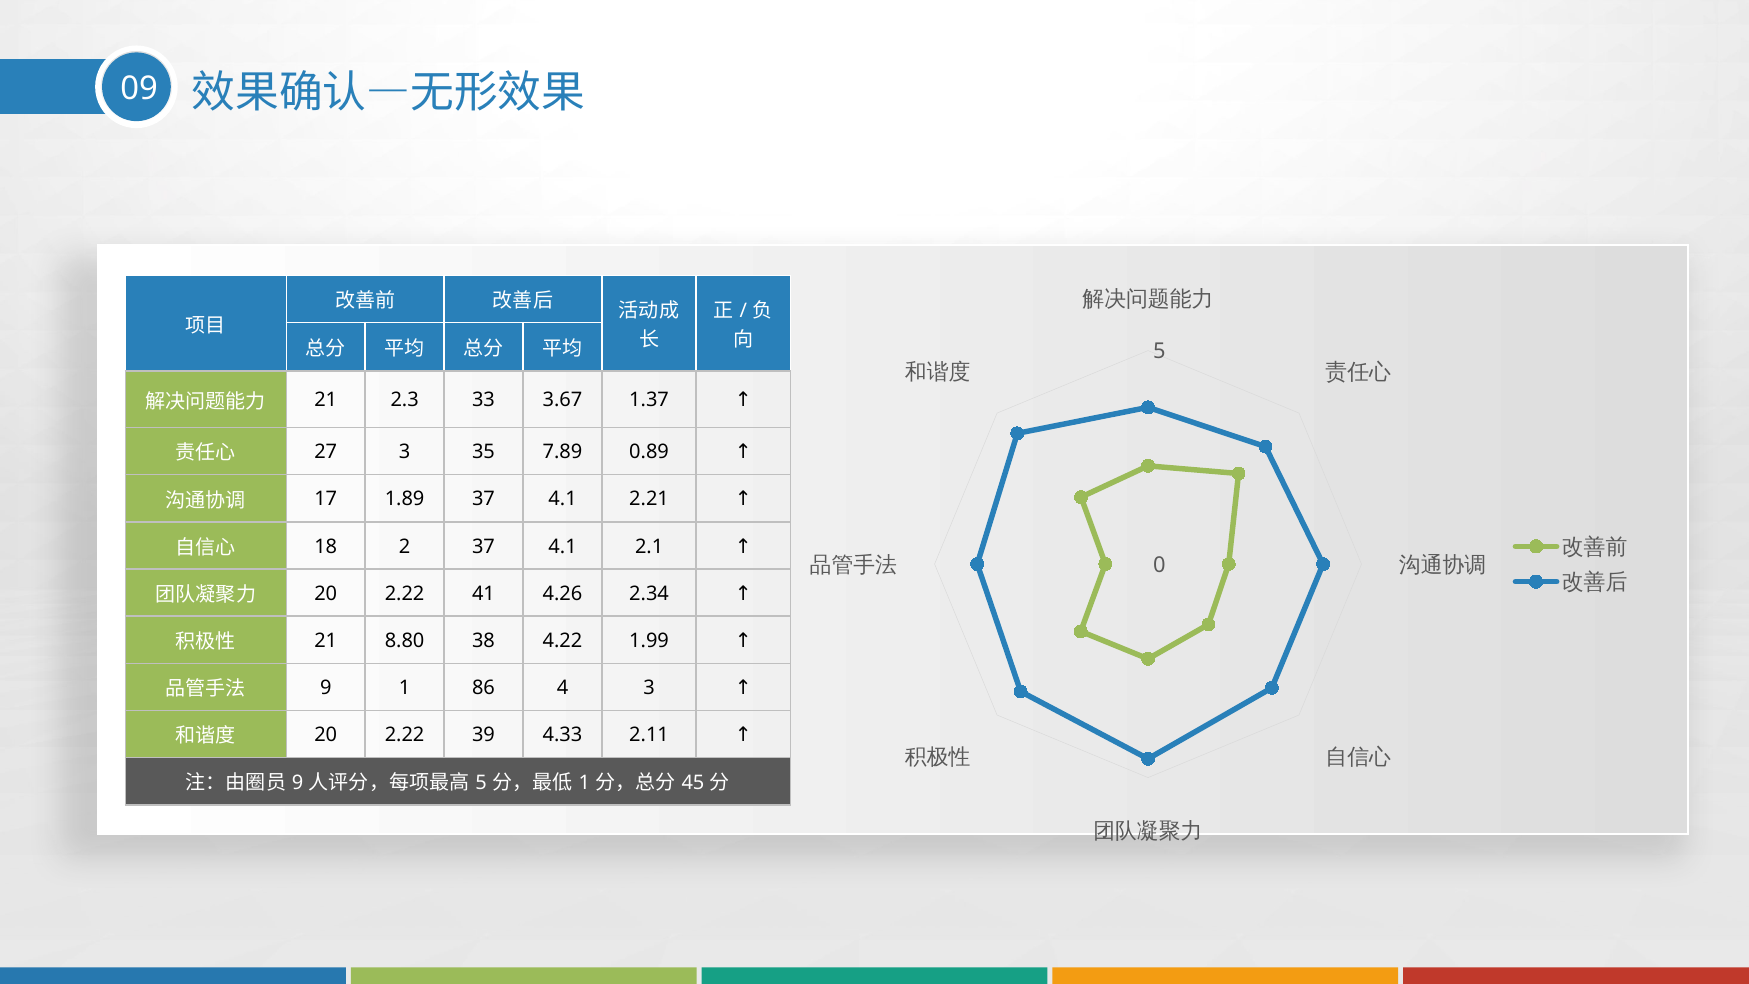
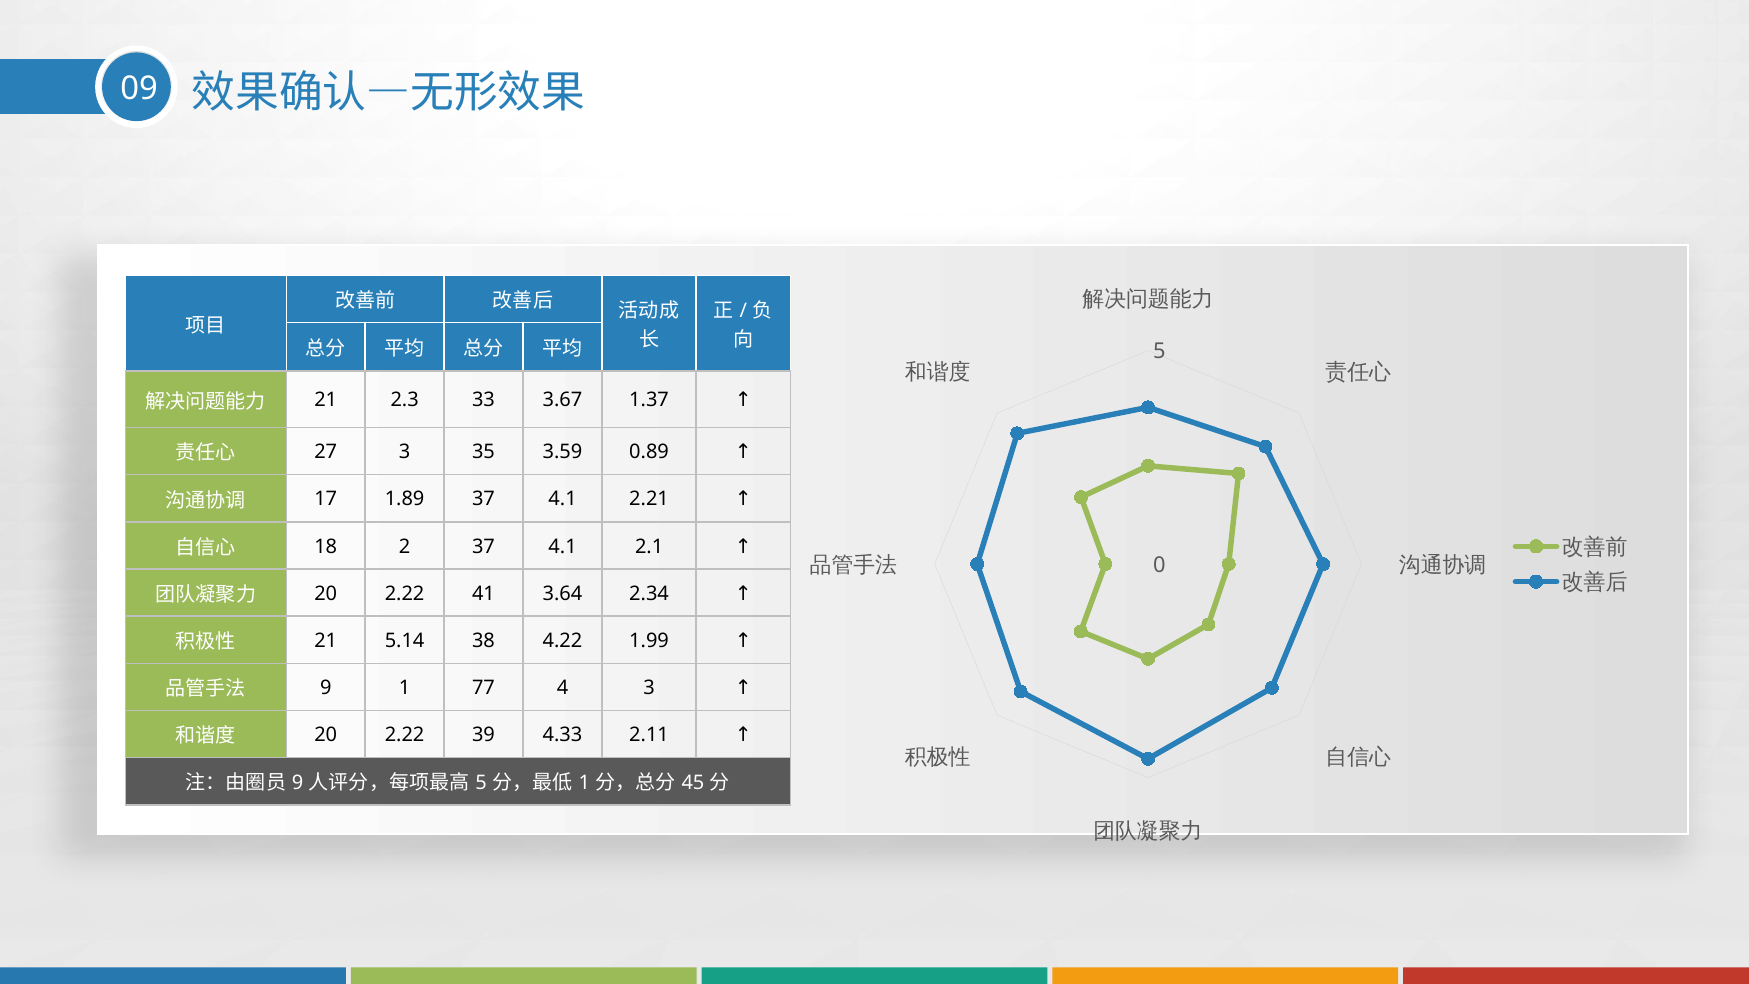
7.89: 7.89 -> 3.59 (562, 452)
4.26: 4.26 -> 3.64 (562, 594)
8.80: 8.80 -> 5.14 (405, 641)
86: 86 -> 77 (484, 688)
